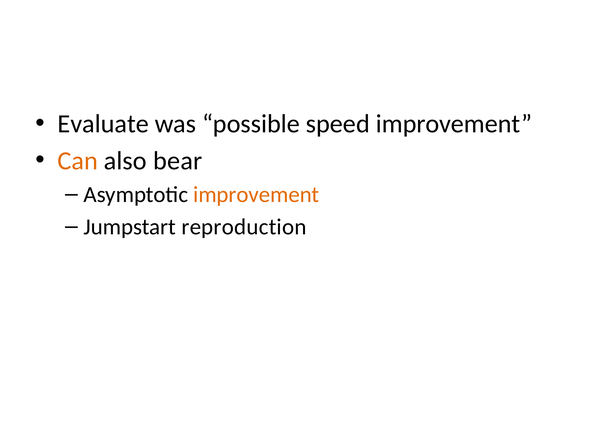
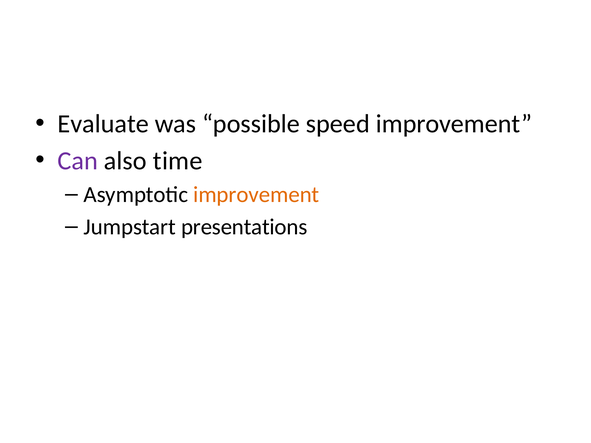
Can colour: orange -> purple (78, 161)
bear: bear -> time (178, 161)
reproduction: reproduction -> presentations (244, 227)
